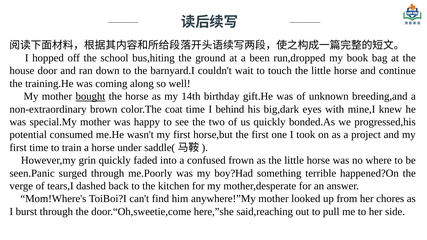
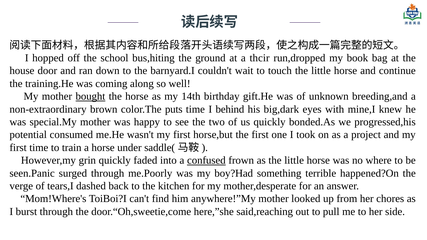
been: been -> thcir (260, 58)
coat: coat -> puts (174, 109)
confused underline: none -> present (206, 161)
